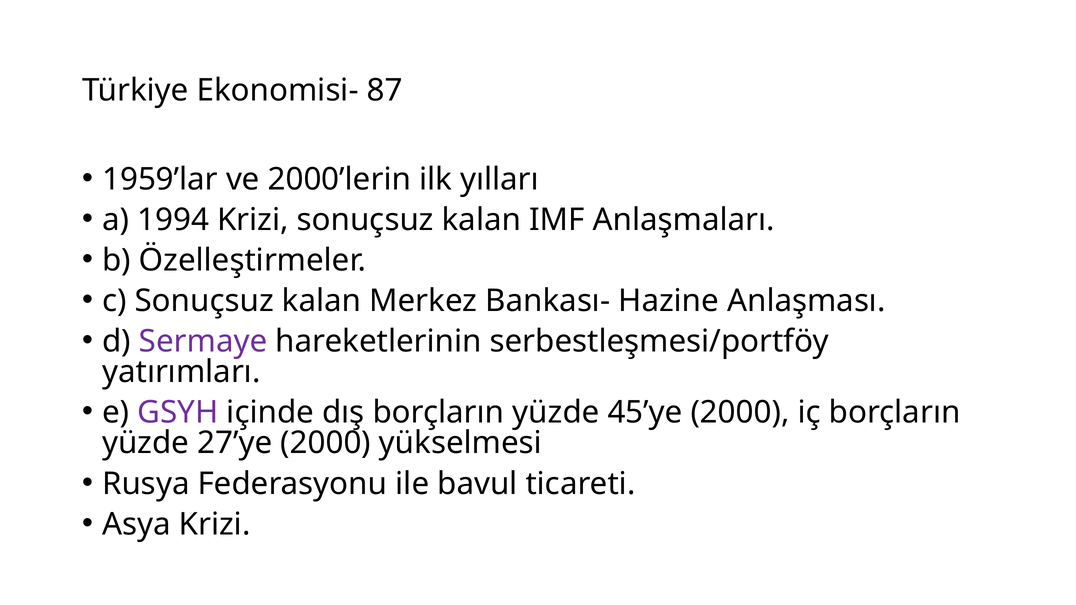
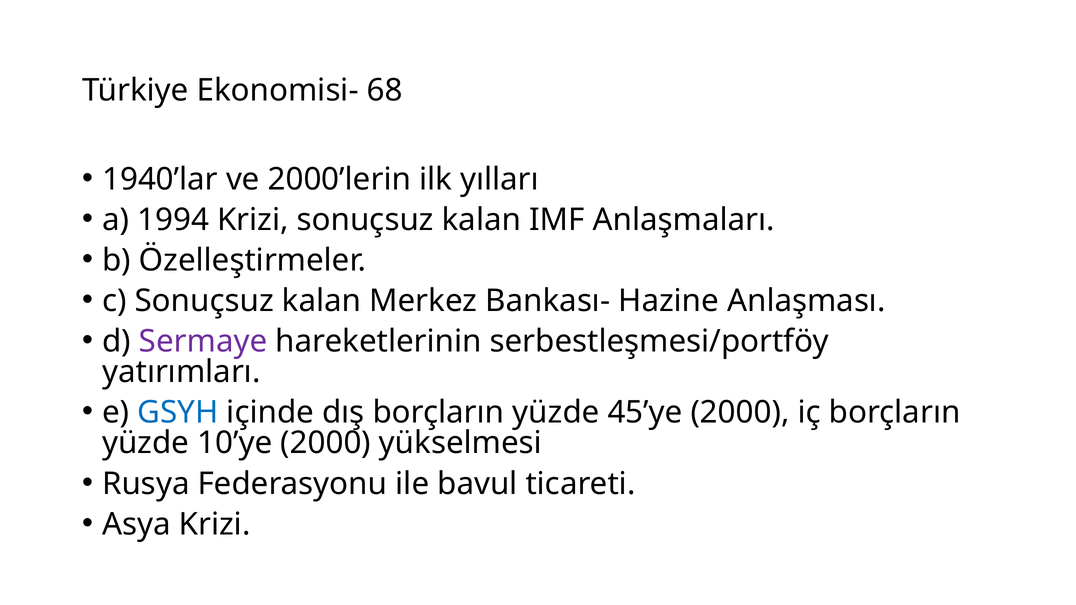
87: 87 -> 68 (385, 90)
1959’lar: 1959’lar -> 1940’lar (160, 179)
GSYH colour: purple -> blue (178, 413)
27’ye: 27’ye -> 10’ye (235, 443)
